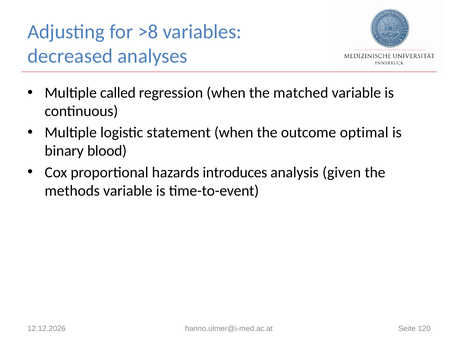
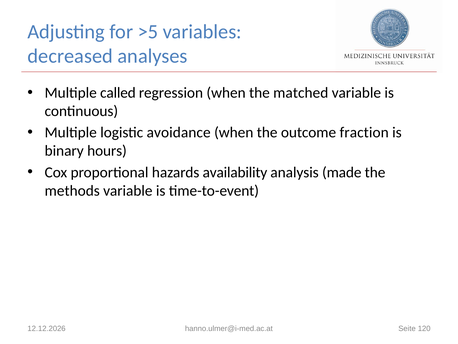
>8: >8 -> >5 (148, 32)
statement: statement -> avoidance (179, 132)
optimal: optimal -> fraction (364, 132)
blood: blood -> hours (107, 151)
introduces: introduces -> availability (235, 172)
given: given -> made (342, 172)
